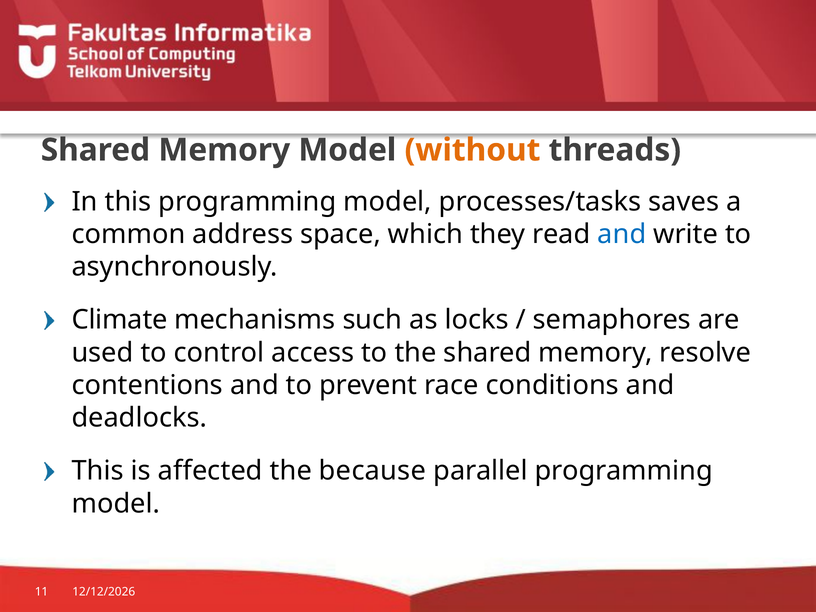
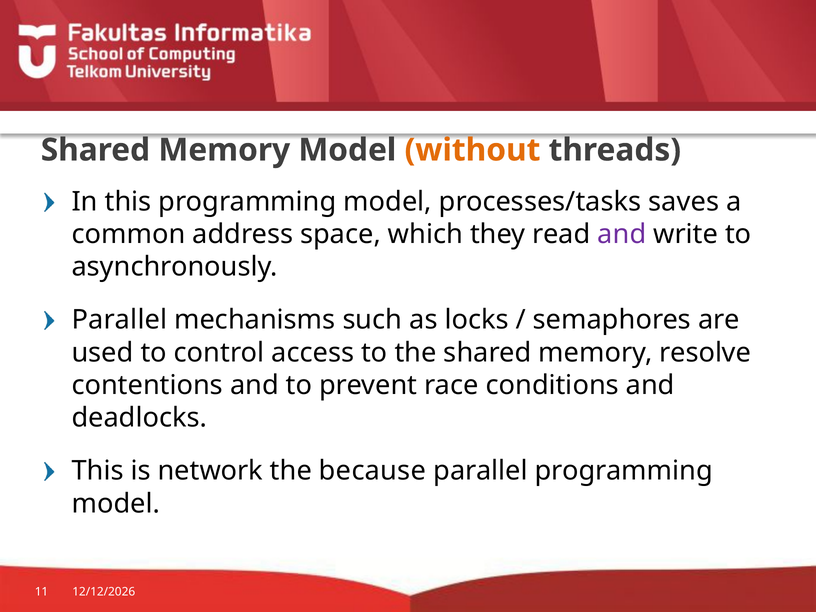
and colour: blue -> purple (622, 234)
Climate: Climate -> Parallel (119, 320)
affected: affected -> network (210, 471)
